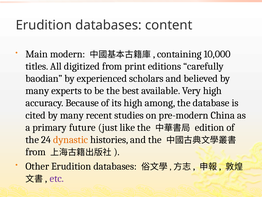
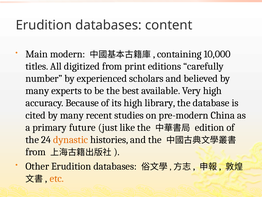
baodian: baodian -> number (44, 78)
among: among -> library (160, 103)
etc colour: purple -> orange (57, 178)
